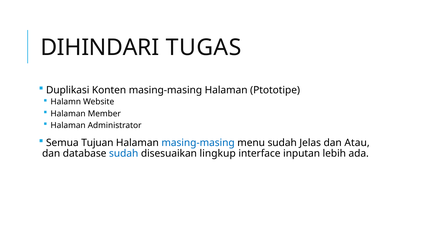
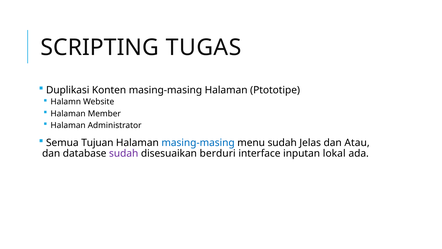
DIHINDARI: DIHINDARI -> SCRIPTING (100, 47)
sudah colour: blue -> purple (124, 153)
lingkup: lingkup -> berduri (218, 153)
lebih: lebih -> lokal (334, 153)
